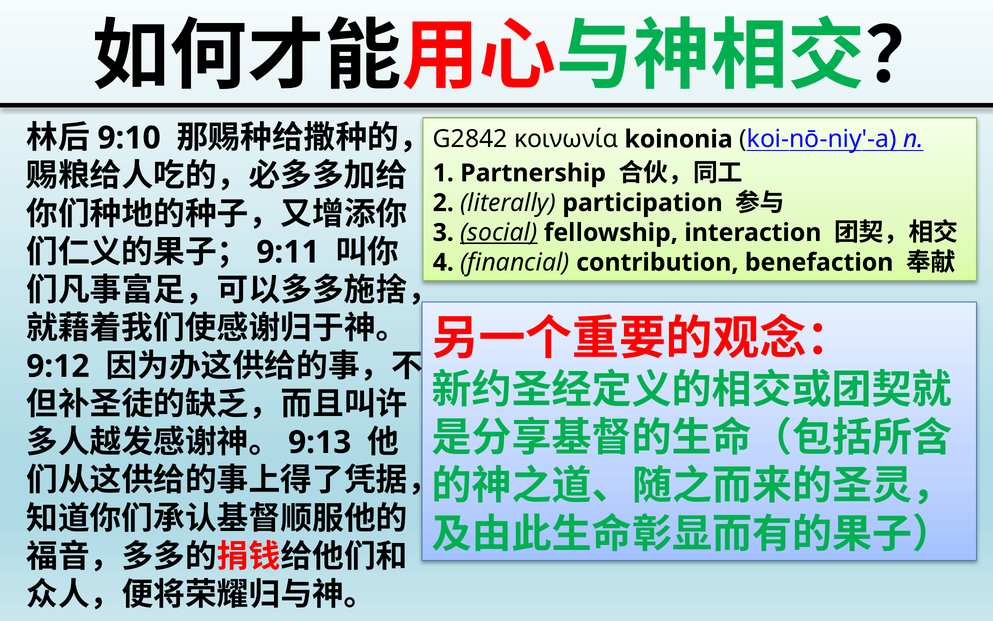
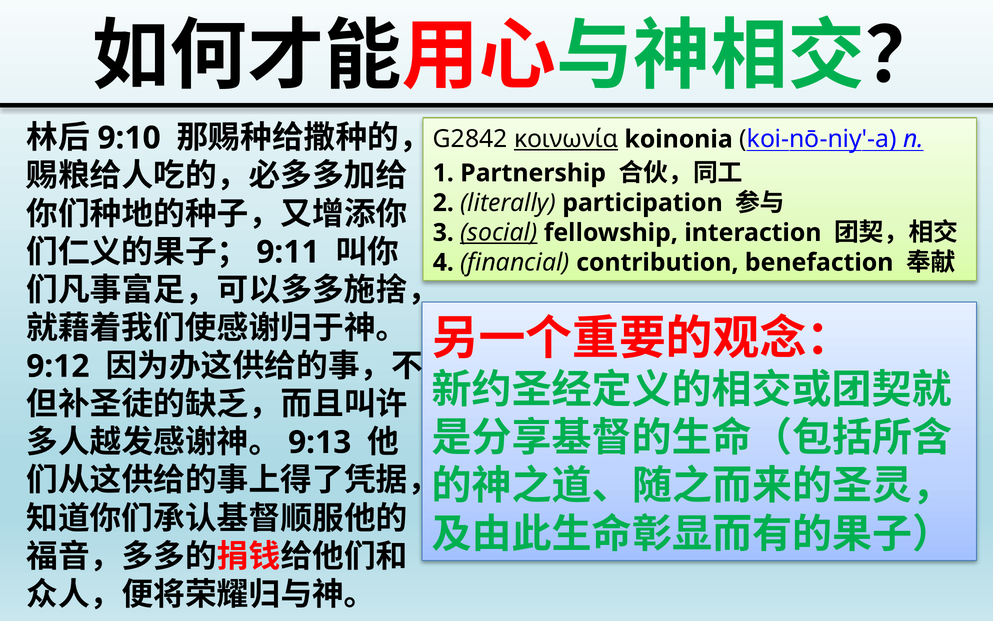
κοινωνία underline: none -> present (566, 139)
